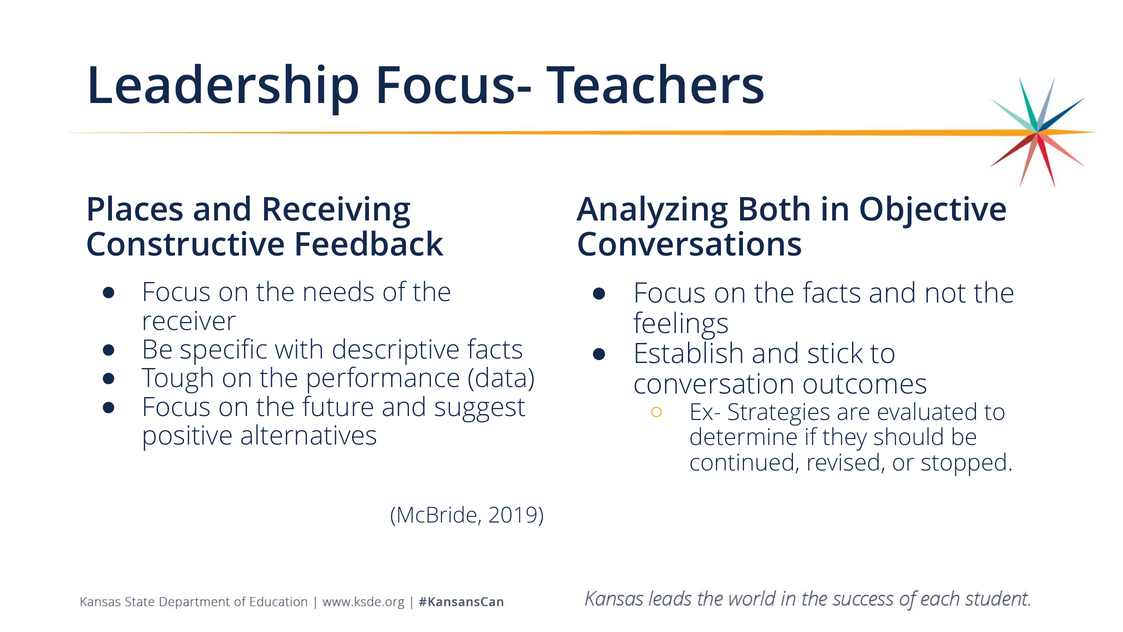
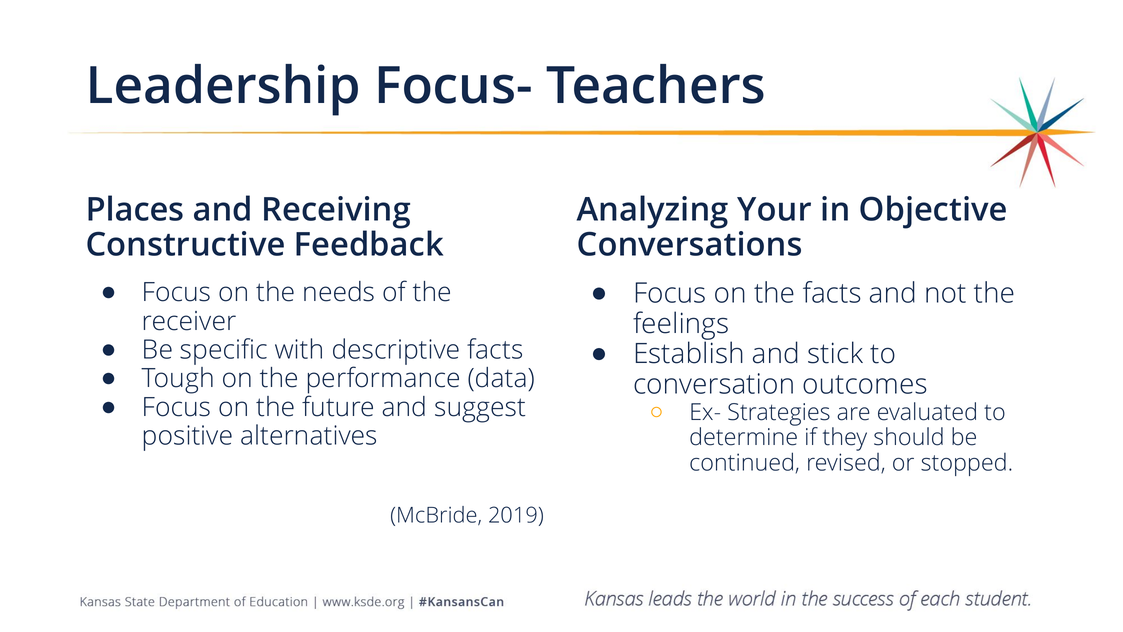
Both: Both -> Your (774, 210)
